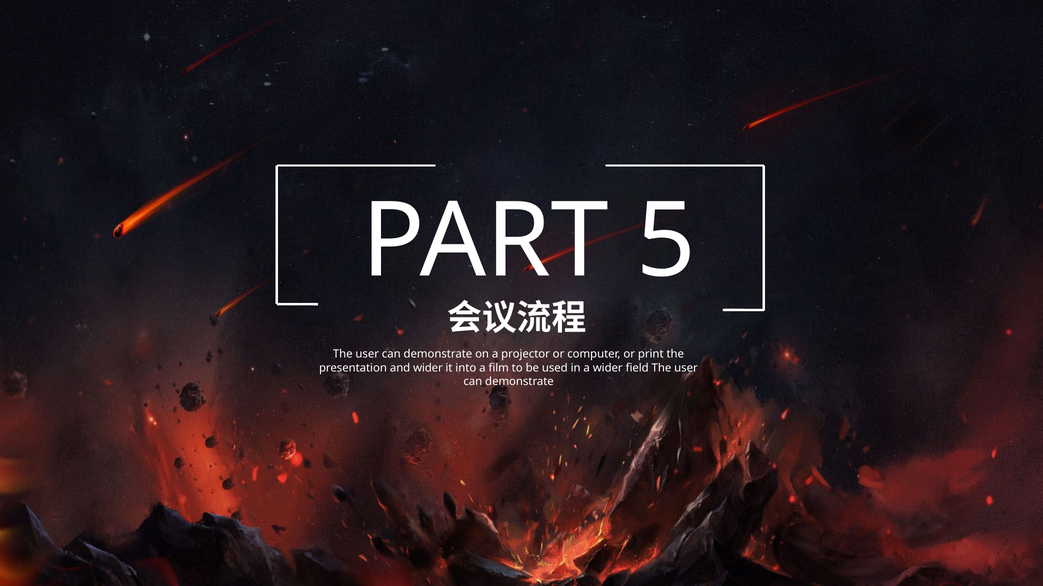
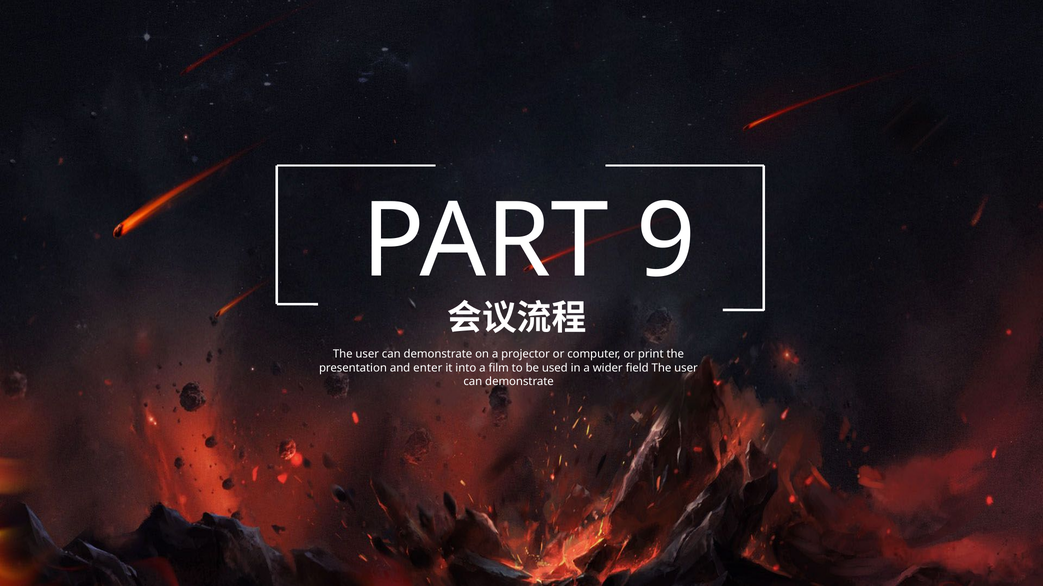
5: 5 -> 9 (666, 242)
and wider: wider -> enter (428, 368)
